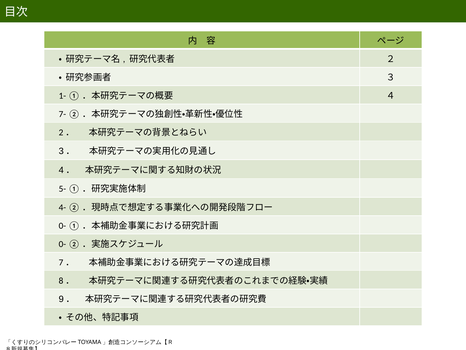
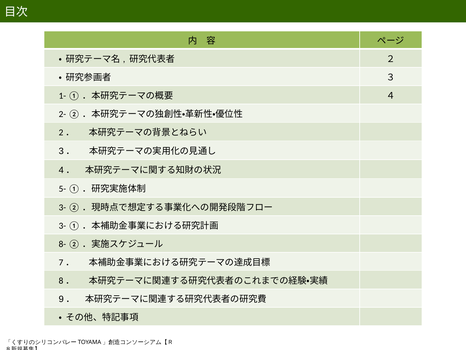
7-: 7- -> 2- (62, 114)
4-: 4- -> 3- (62, 207)
0-: 0- -> 3- (62, 226)
0-: 0- -> 8- (62, 244)
